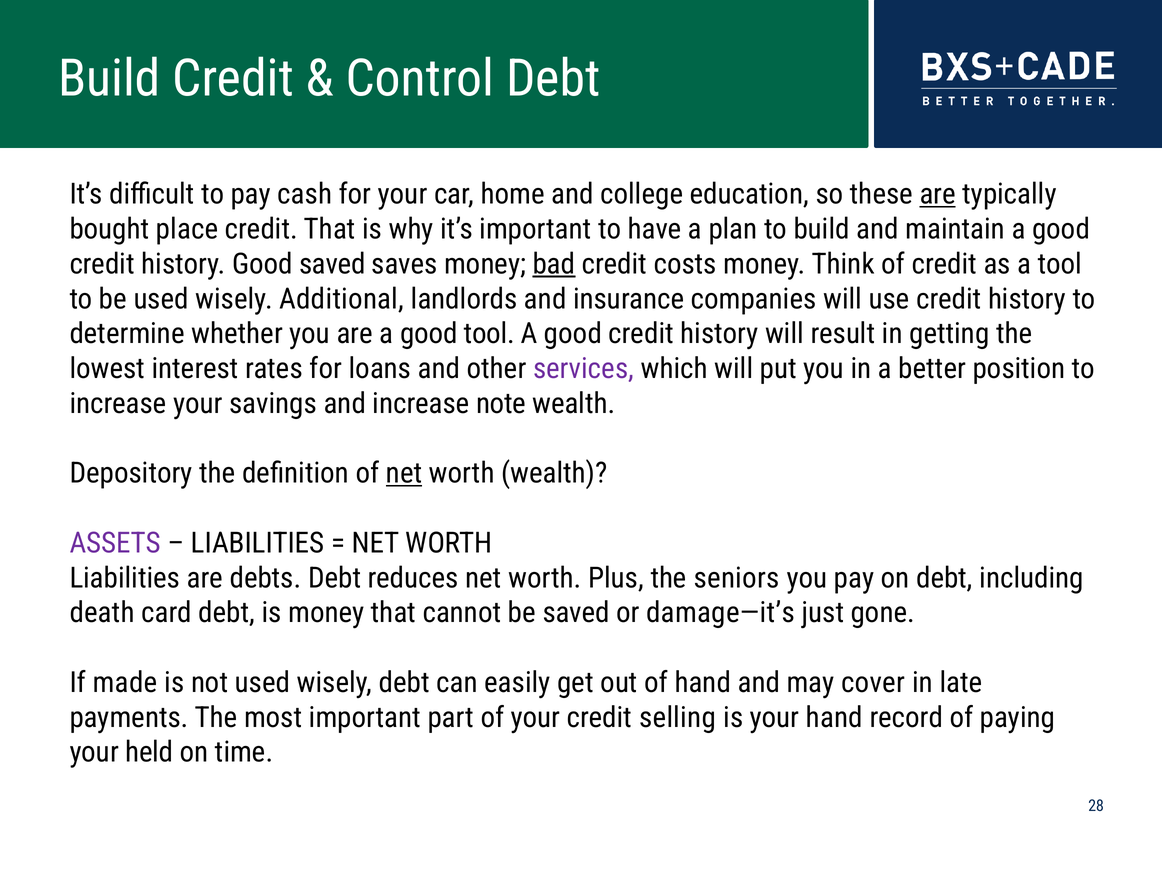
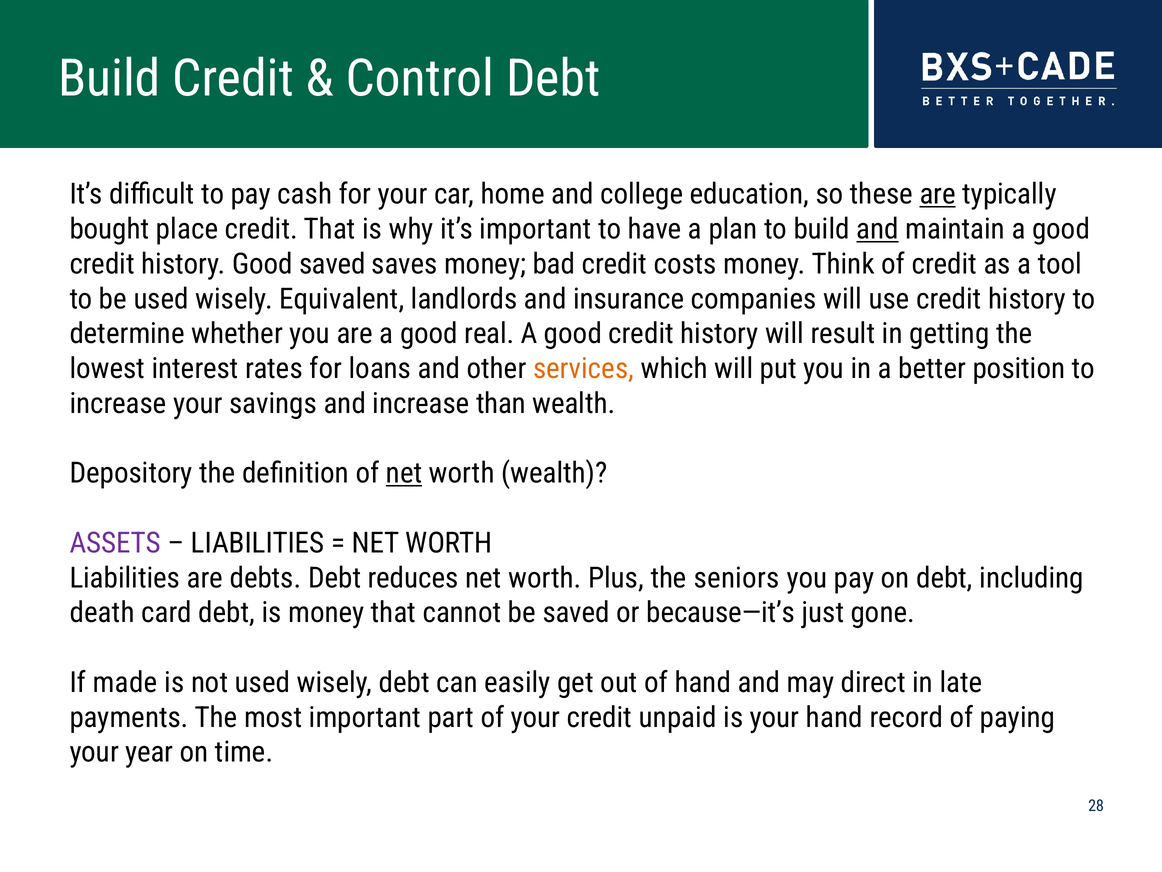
and underline: none -> present (878, 229)
bad underline: present -> none (554, 264)
Additional: Additional -> Equivalent (342, 299)
good tool: tool -> real (489, 334)
services colour: purple -> orange (584, 368)
note: note -> than (501, 403)
damage—it’s: damage—it’s -> because—it’s (721, 612)
cover: cover -> direct (873, 682)
selling: selling -> unpaid (678, 717)
held: held -> year (149, 752)
